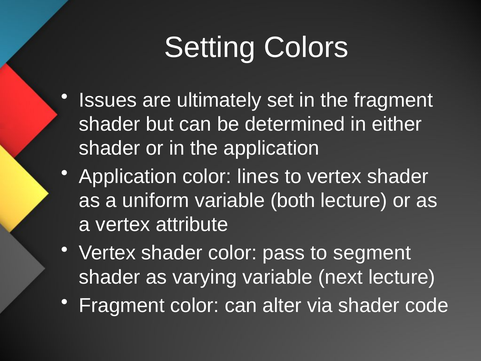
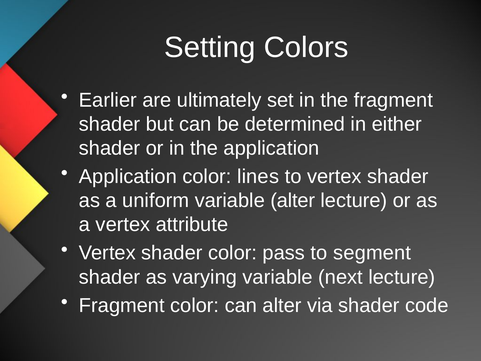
Issues: Issues -> Earlier (108, 100)
variable both: both -> alter (293, 200)
